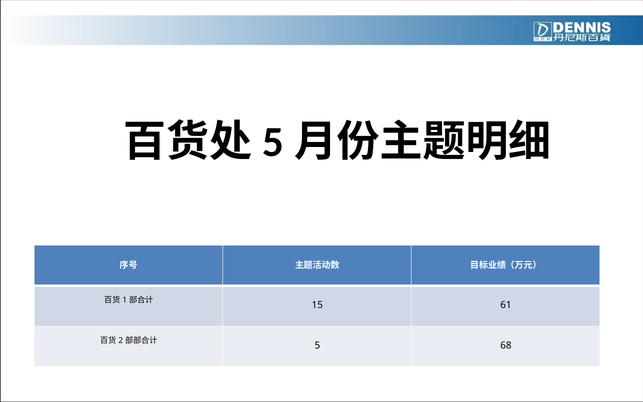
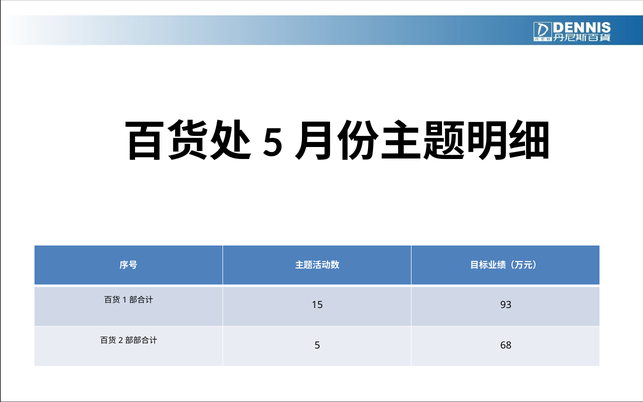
61: 61 -> 93 (506, 305)
